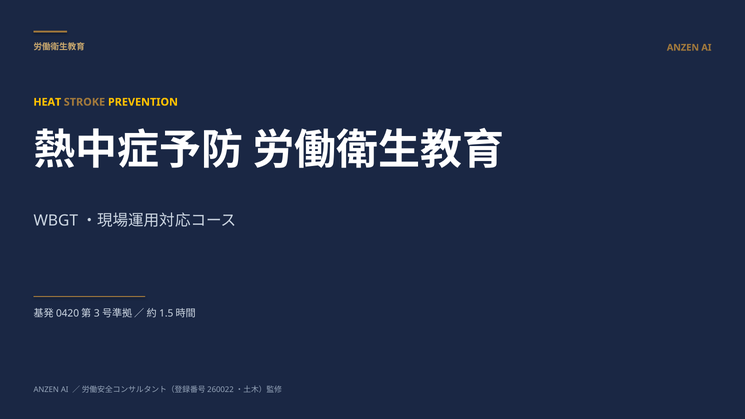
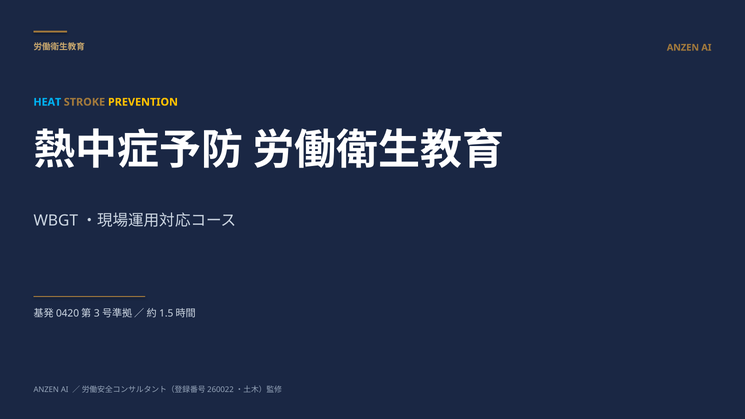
HEAT colour: yellow -> light blue (47, 102)
